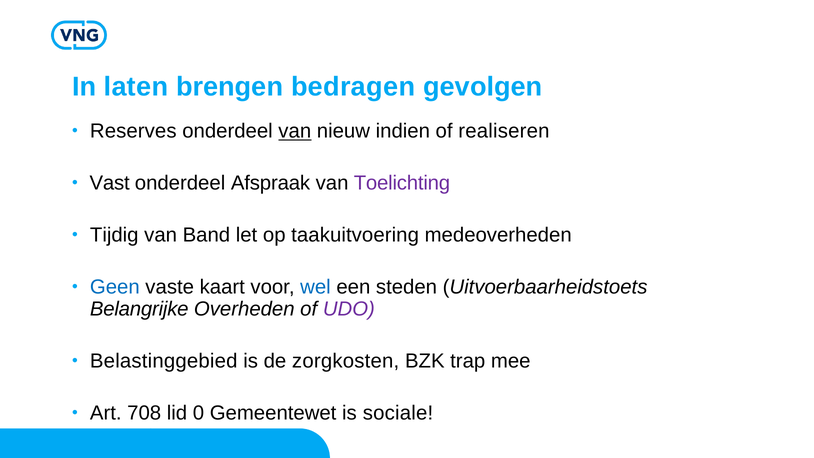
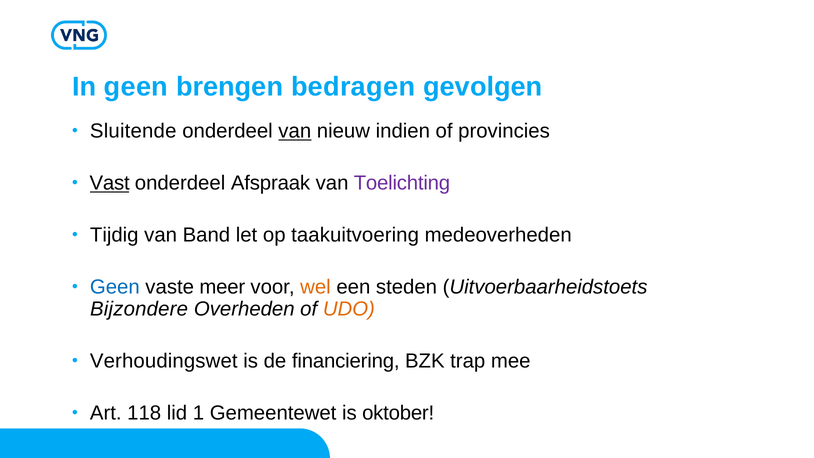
In laten: laten -> geen (136, 87)
Reserves: Reserves -> Sluitende (133, 131)
realiseren: realiseren -> provincies (504, 131)
Vast underline: none -> present (110, 183)
kaart: kaart -> meer (222, 287)
wel colour: blue -> orange (315, 287)
Belangrijke: Belangrijke -> Bijzondere (139, 309)
UDO colour: purple -> orange (349, 309)
Belastinggebied: Belastinggebied -> Verhoudingswet (164, 361)
zorgkosten: zorgkosten -> financiering (346, 361)
708: 708 -> 118 (144, 413)
0: 0 -> 1 (198, 413)
sociale: sociale -> oktober (398, 413)
